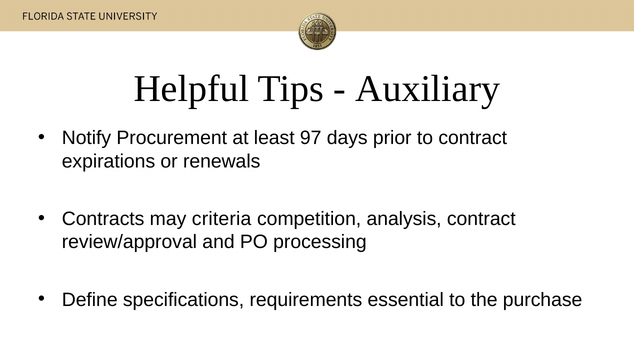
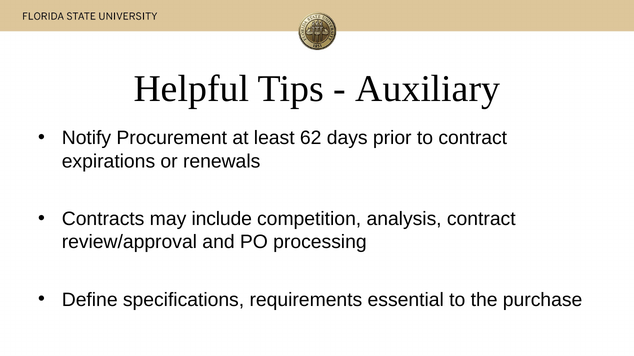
97: 97 -> 62 (311, 138)
criteria: criteria -> include (222, 219)
